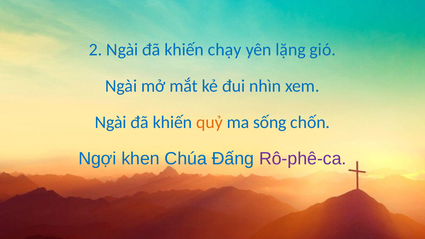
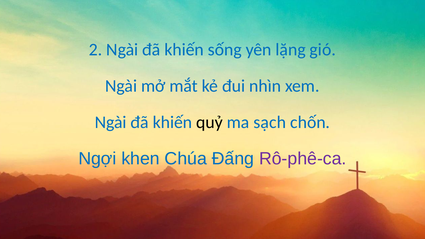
chạy: chạy -> sống (225, 50)
quỷ colour: orange -> black (209, 122)
sống: sống -> sạch (270, 122)
